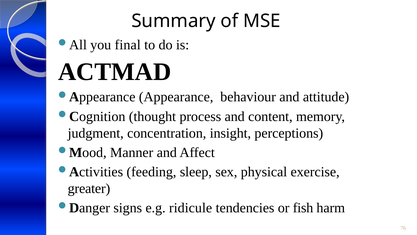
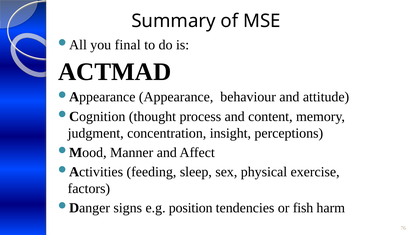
greater: greater -> factors (89, 188)
ridicule: ridicule -> position (191, 208)
